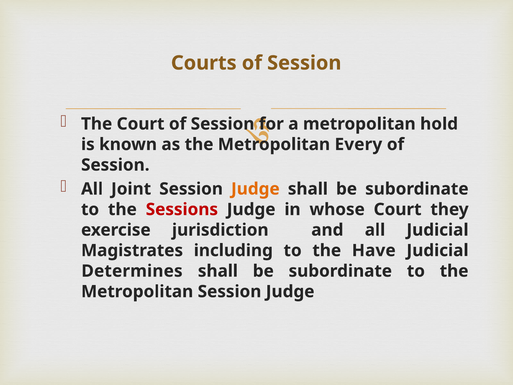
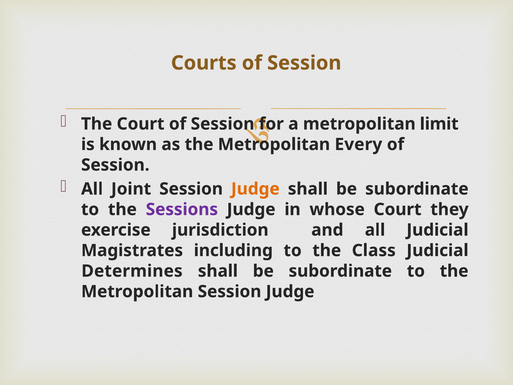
hold: hold -> limit (439, 124)
Sessions colour: red -> purple (182, 209)
Have: Have -> Class (374, 250)
